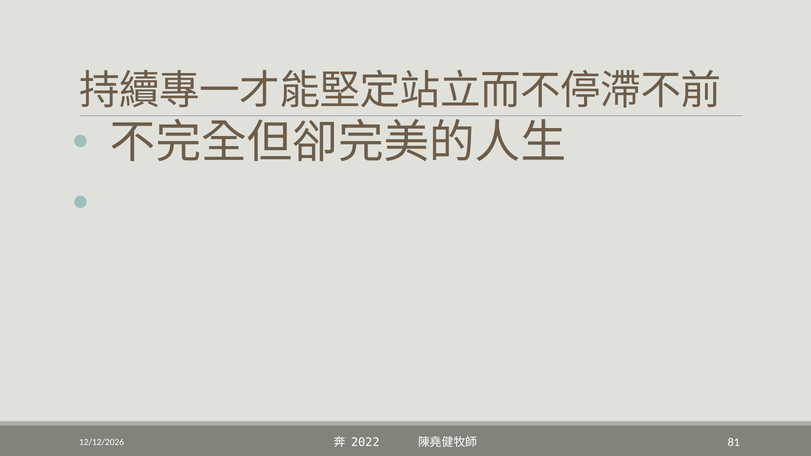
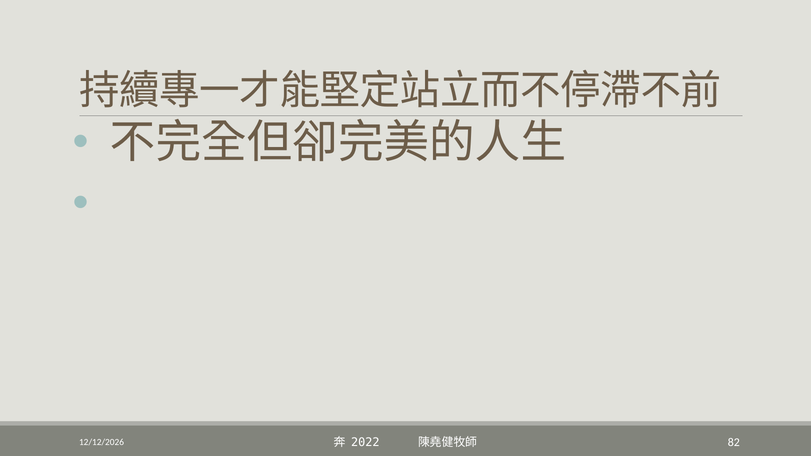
81: 81 -> 82 (734, 443)
